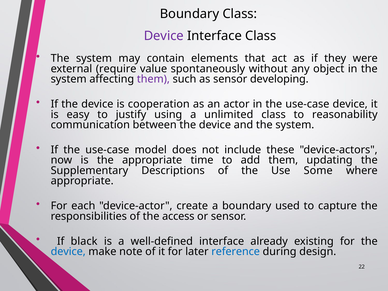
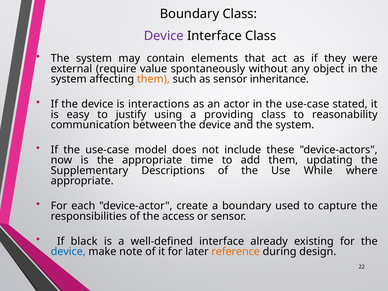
them colour: purple -> orange (153, 79)
developing: developing -> inheritance (279, 79)
cooperation: cooperation -> interactions (159, 104)
use-case device: device -> stated (350, 104)
unlimited: unlimited -> providing (229, 114)
Some: Some -> While (318, 171)
reference colour: blue -> orange (236, 252)
